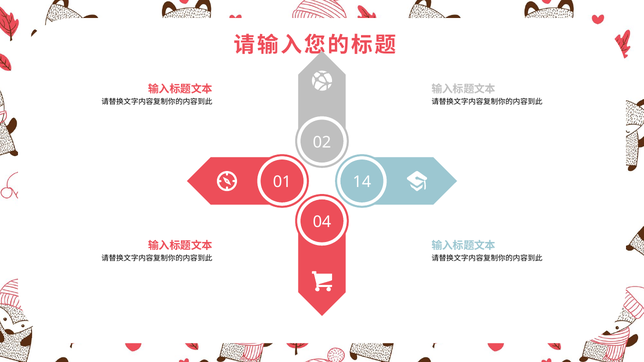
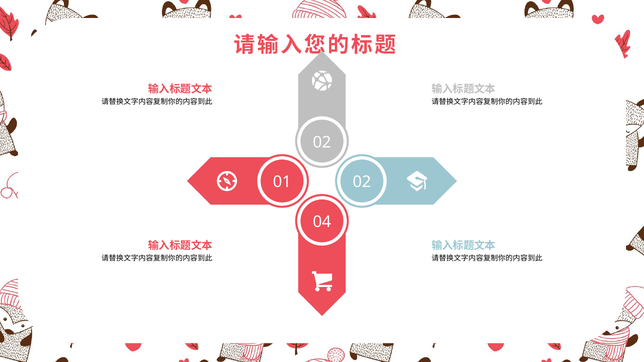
01 14: 14 -> 02 (362, 182)
